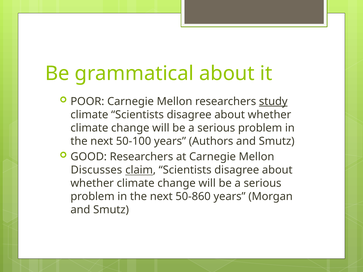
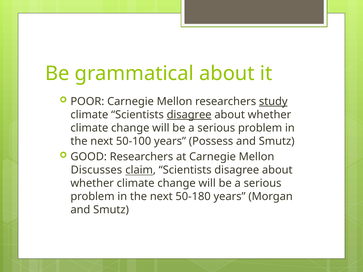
disagree underline: none -> present (189, 115)
Authors: Authors -> Possess (211, 141)
50-860: 50-860 -> 50-180 (193, 197)
